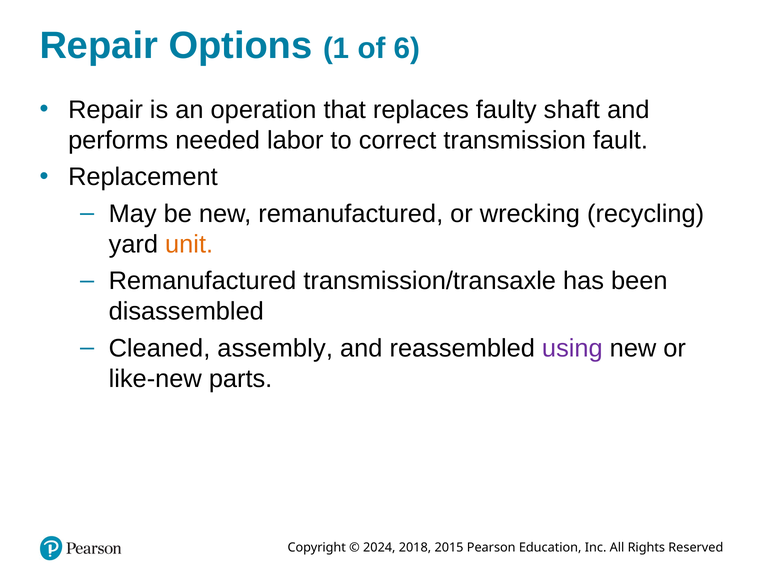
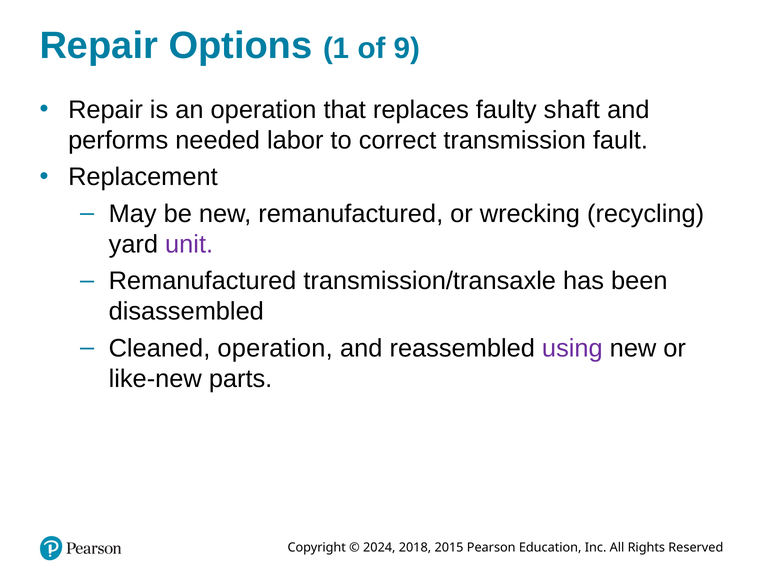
6: 6 -> 9 (407, 48)
unit colour: orange -> purple (189, 245)
Cleaned assembly: assembly -> operation (275, 349)
